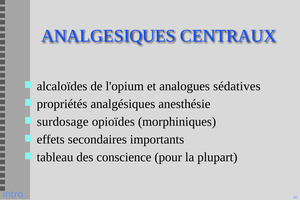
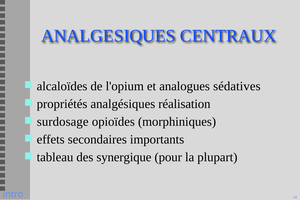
anesthésie: anesthésie -> réalisation (184, 104)
conscience: conscience -> synergique (124, 157)
